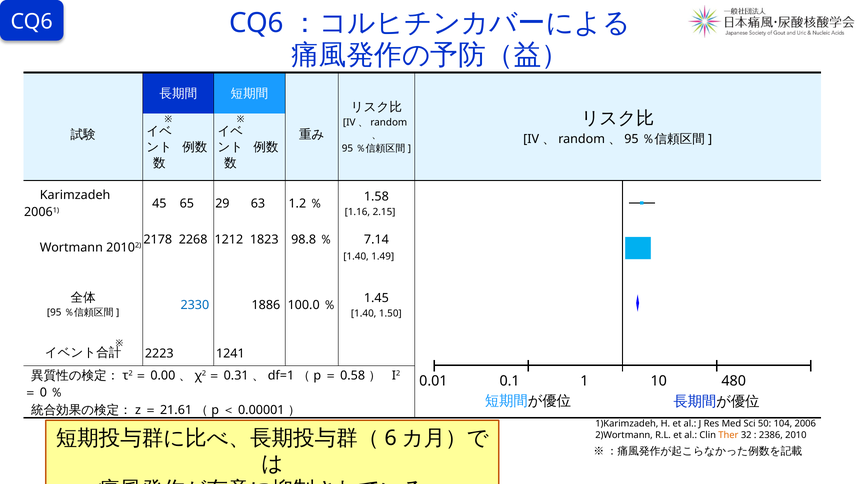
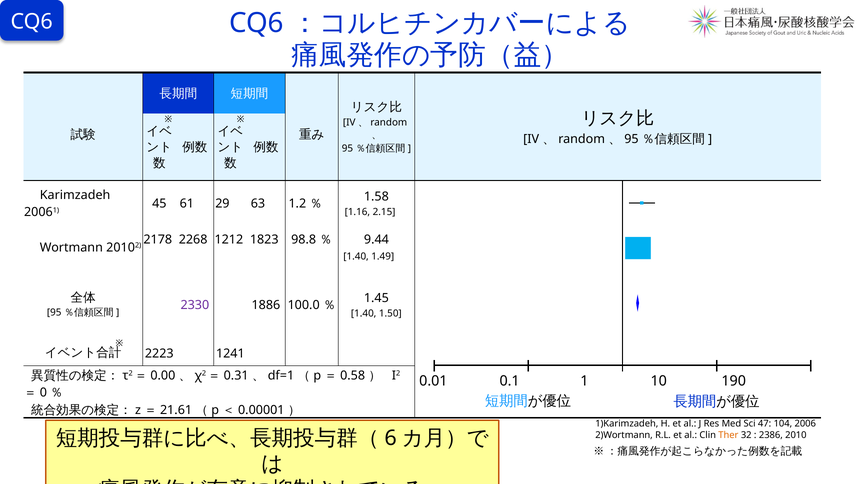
65: 65 -> 61 (187, 203)
7.14: 7.14 -> 9.44 (376, 239)
2330 colour: blue -> purple (195, 305)
480: 480 -> 190 (734, 381)
50: 50 -> 47 (765, 424)
